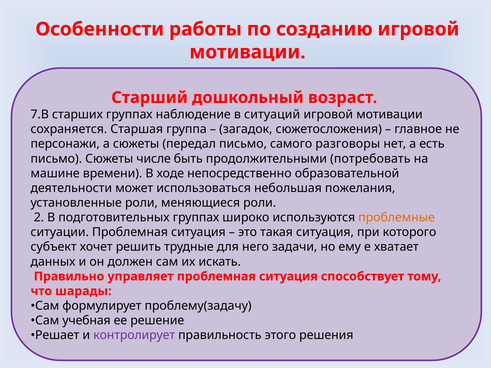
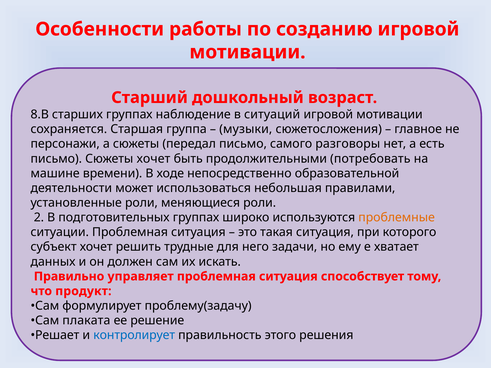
7.В: 7.В -> 8.В (40, 115)
загадок: загадок -> музыки (246, 129)
Сюжеты числе: числе -> хочет (153, 159)
пожелания: пожелания -> правилами (360, 188)
шарады: шарады -> продукт (83, 291)
учебная: учебная -> плаката (86, 321)
контролирует colour: purple -> blue (134, 335)
